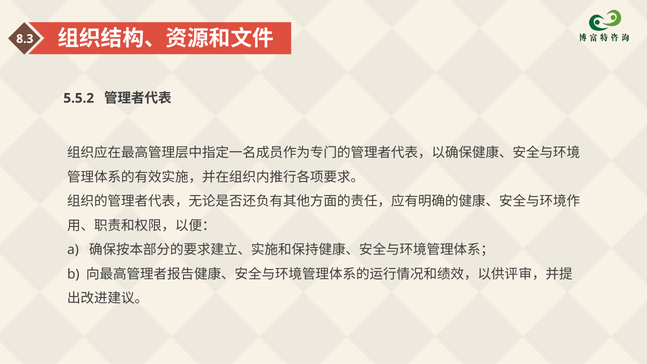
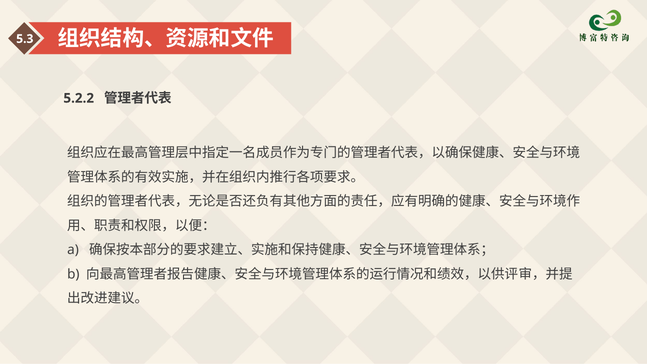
8.3: 8.3 -> 5.3 (25, 39)
5.5.2: 5.5.2 -> 5.2.2 (79, 98)
